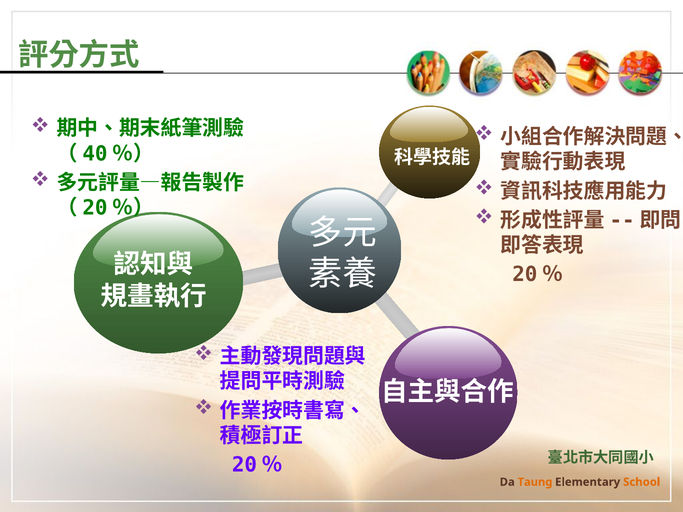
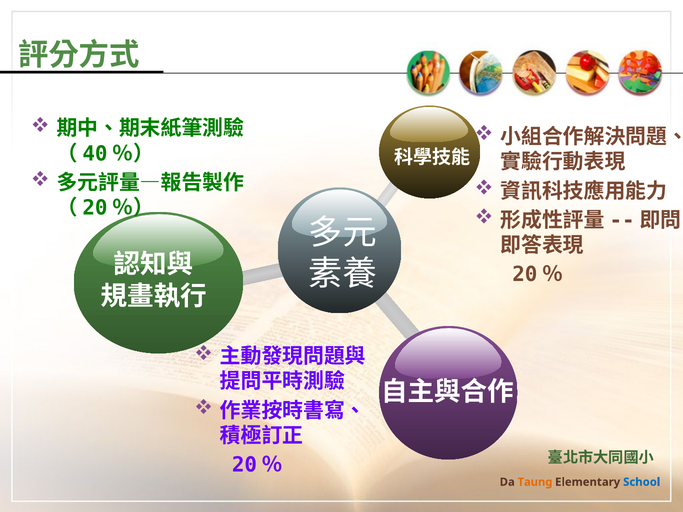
School colour: orange -> blue (642, 482)
